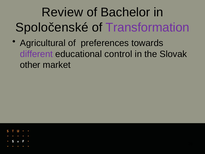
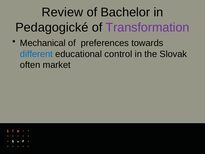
Spoločenské: Spoločenské -> Pedagogické (52, 27)
Agricultural: Agricultural -> Mechanical (43, 43)
different colour: purple -> blue (36, 54)
other: other -> often (30, 65)
